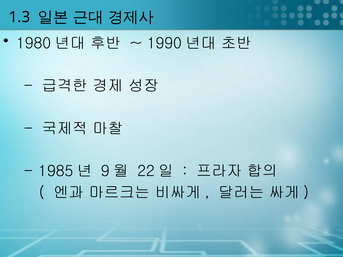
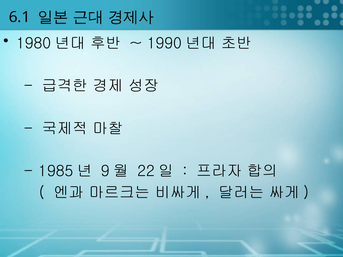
1.3: 1.3 -> 6.1 (20, 17)
